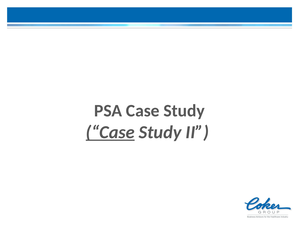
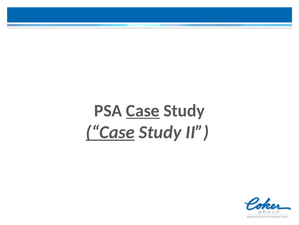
Case underline: none -> present (143, 110)
